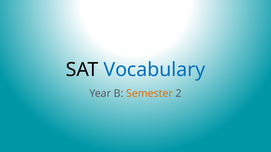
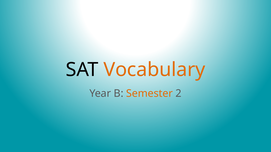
Vocabulary colour: blue -> orange (154, 70)
